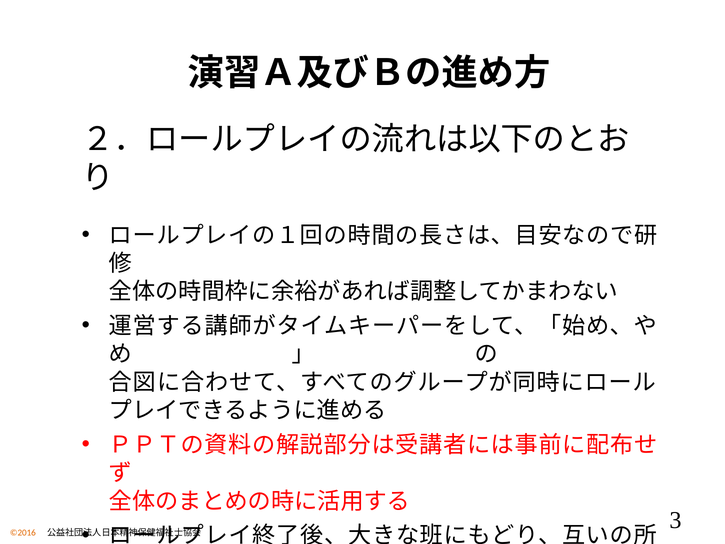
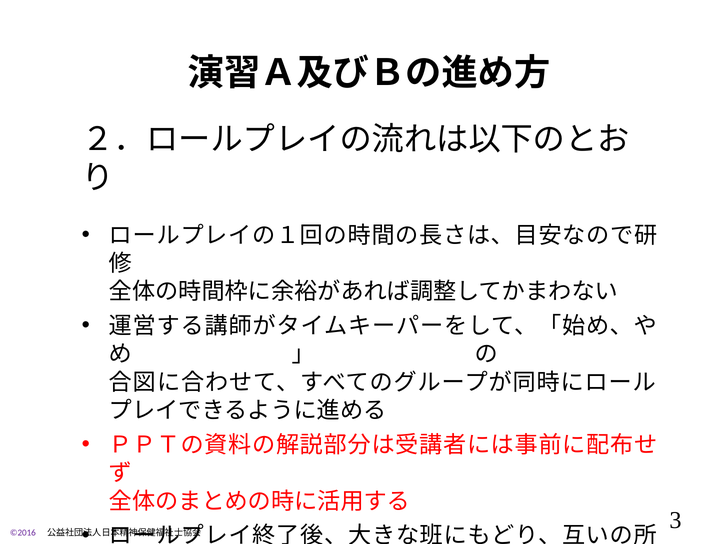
©2016 colour: orange -> purple (23, 533)
